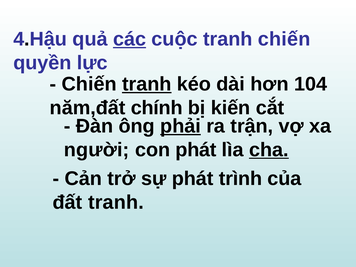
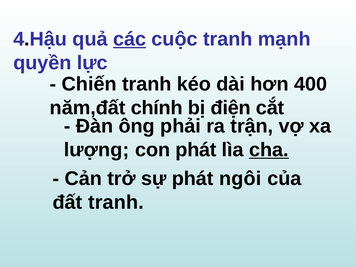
tranh chiến: chiến -> mạnh (284, 39)
tranh underline: present -> none (147, 84)
104: 104 -> 400 (311, 84)
kiến: kiến -> điện (231, 108)
phải underline: present -> none (180, 126)
người: người -> lượng (97, 150)
trình: trình -> ngôi (240, 179)
